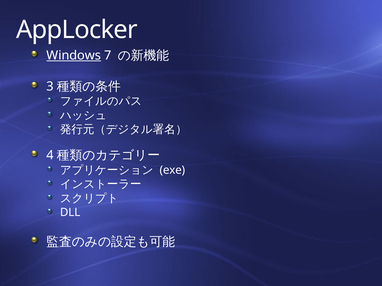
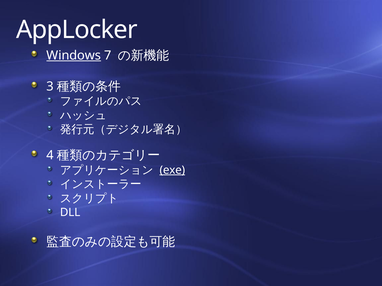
exe underline: none -> present (172, 170)
